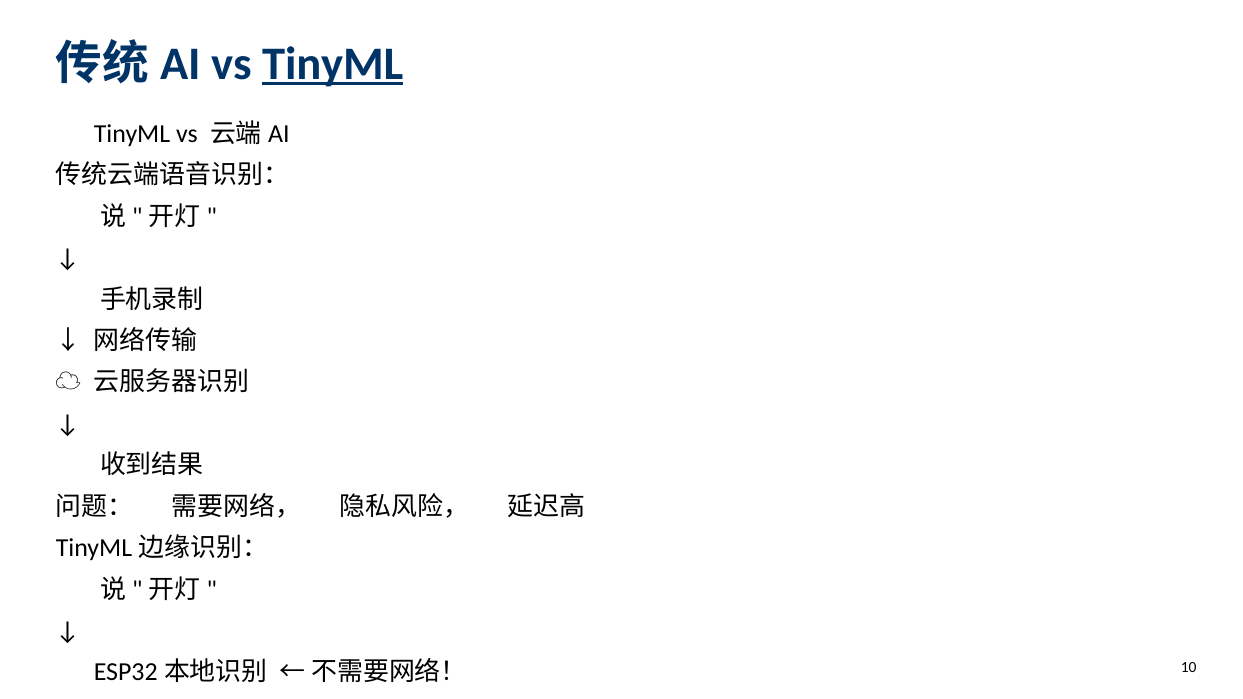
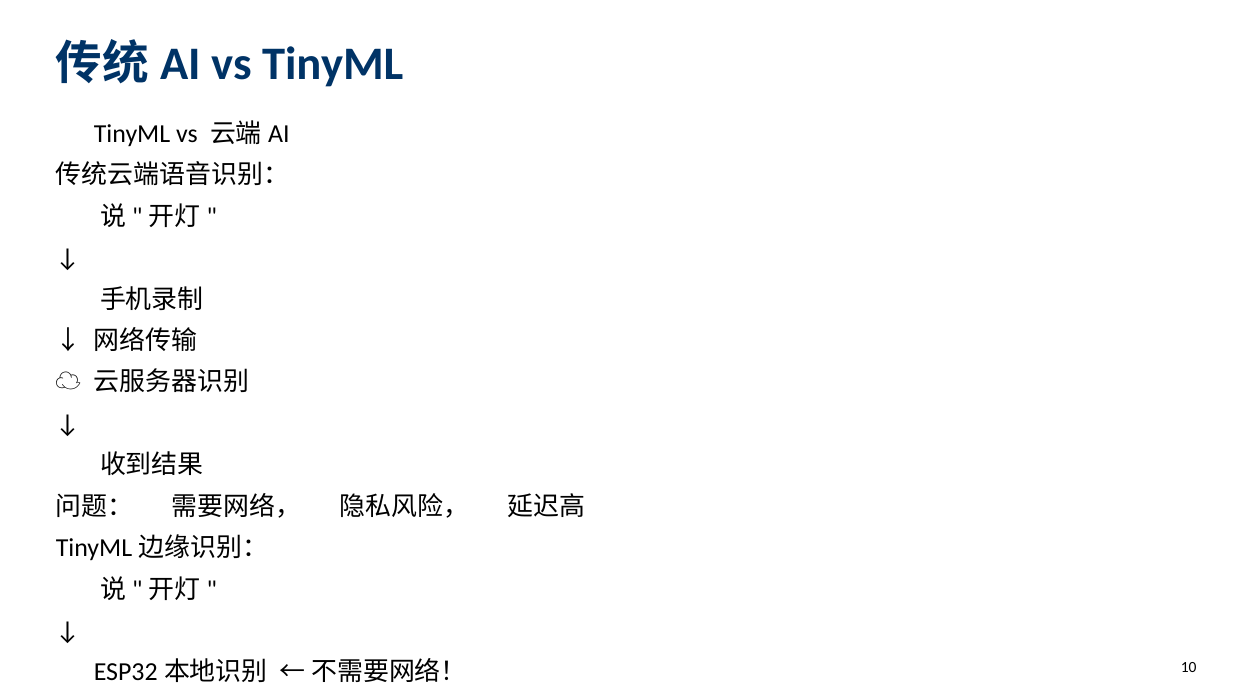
TinyML underline: present -> none (333, 64)
